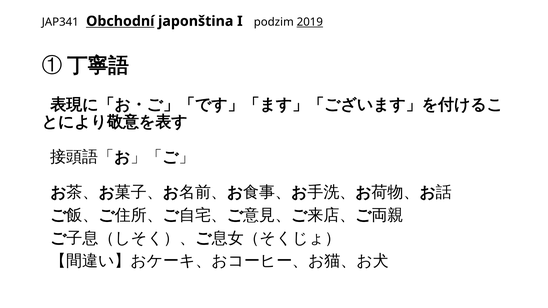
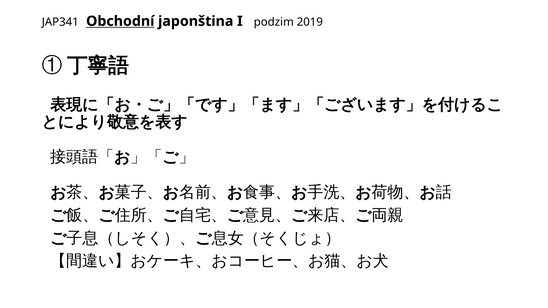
2019 underline: present -> none (310, 22)
